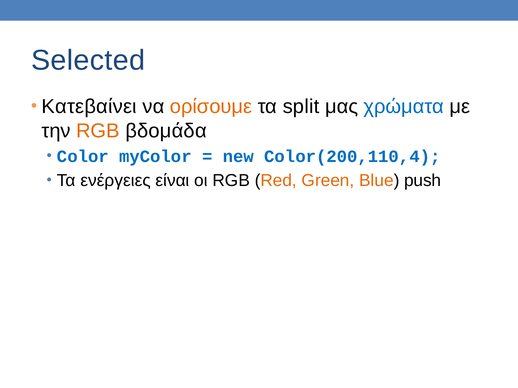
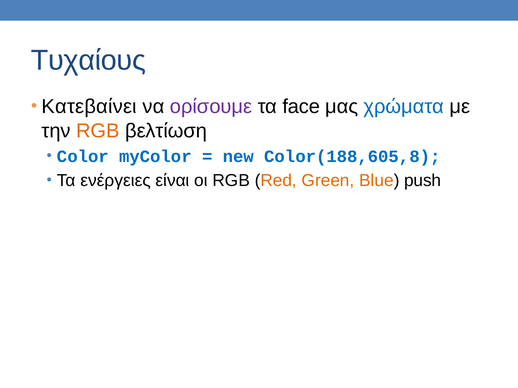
Selected: Selected -> Τυχαίους (88, 60)
ορίσουμε colour: orange -> purple (211, 107)
split: split -> face (301, 107)
βδομάδα: βδομάδα -> βελτίωση (166, 131)
Color(200,110,4: Color(200,110,4 -> Color(188,605,8 (352, 157)
